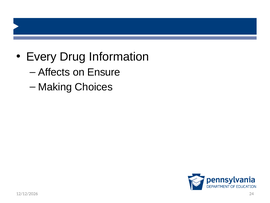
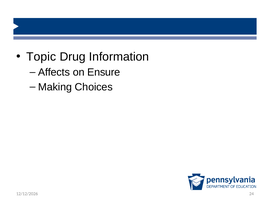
Every: Every -> Topic (41, 57)
